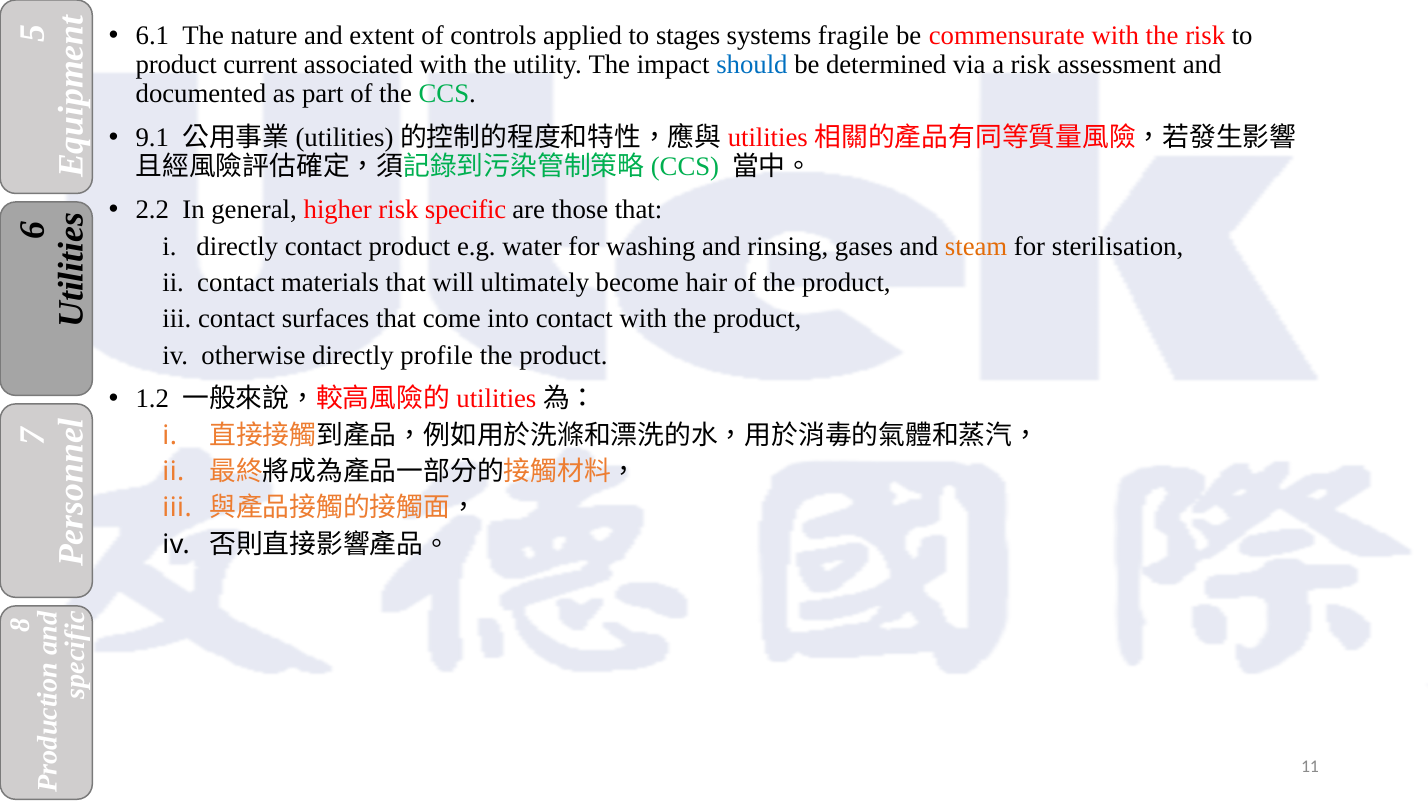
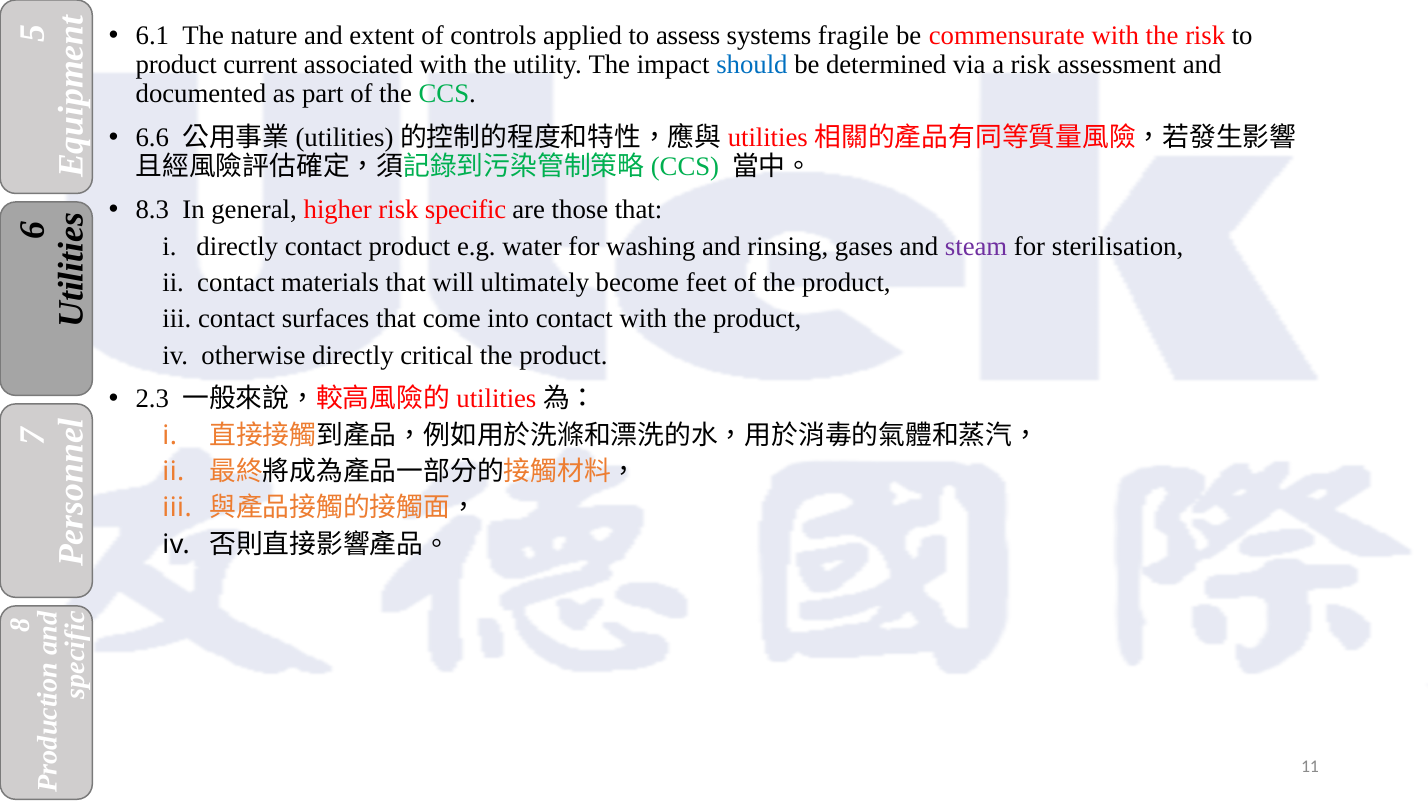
stages: stages -> assess (688, 36)
9.1: 9.1 -> 6.6 (152, 137)
2.2: 2.2 -> 8.3 (152, 210)
steam colour: orange -> purple (976, 246)
hair: hair -> feet (706, 283)
profile: profile -> critical (437, 355)
1.2: 1.2 -> 2.3 (152, 399)
